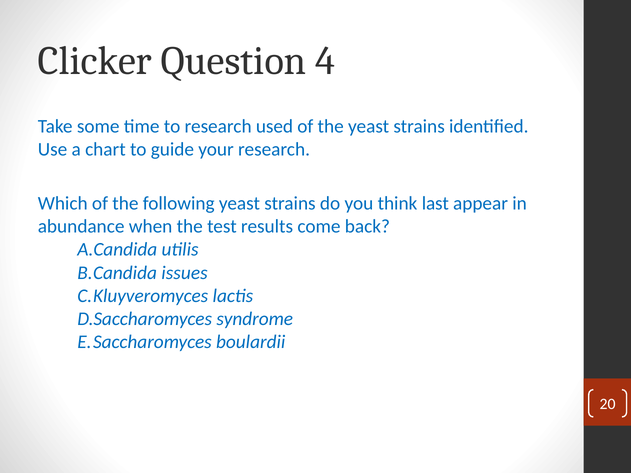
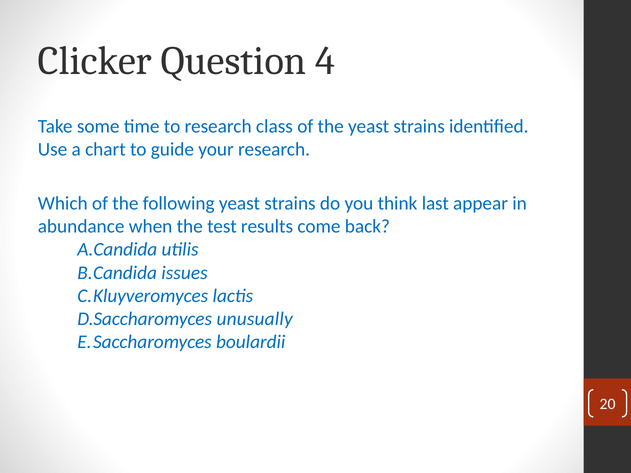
used: used -> class (274, 126)
syndrome: syndrome -> unusually (255, 319)
